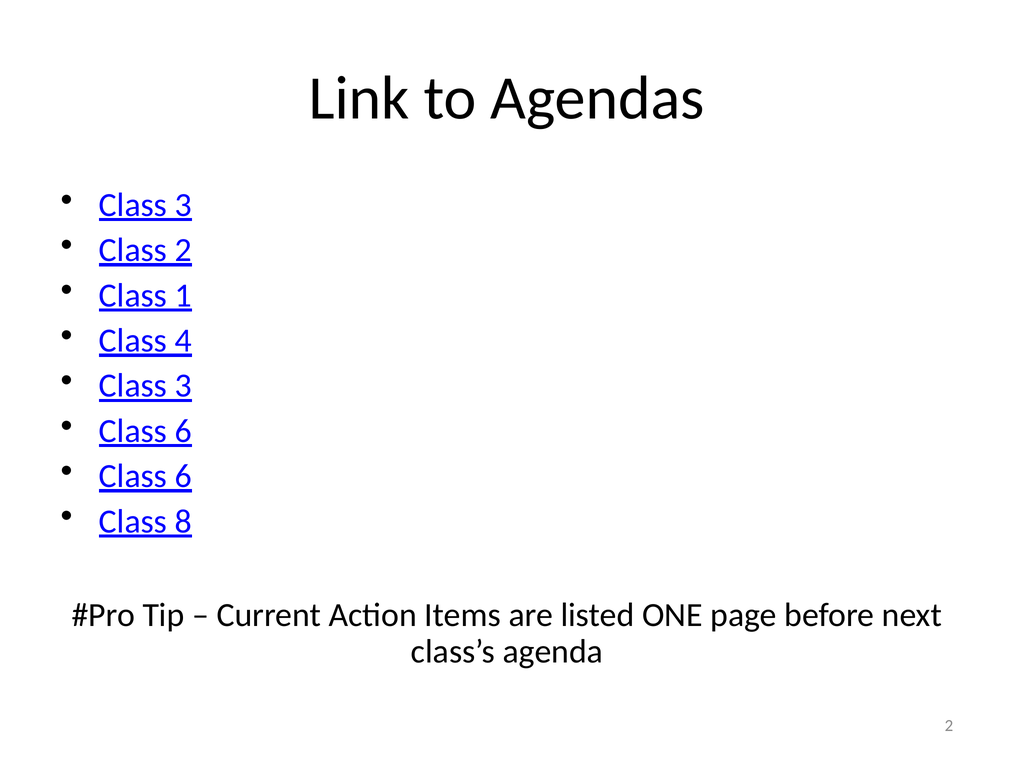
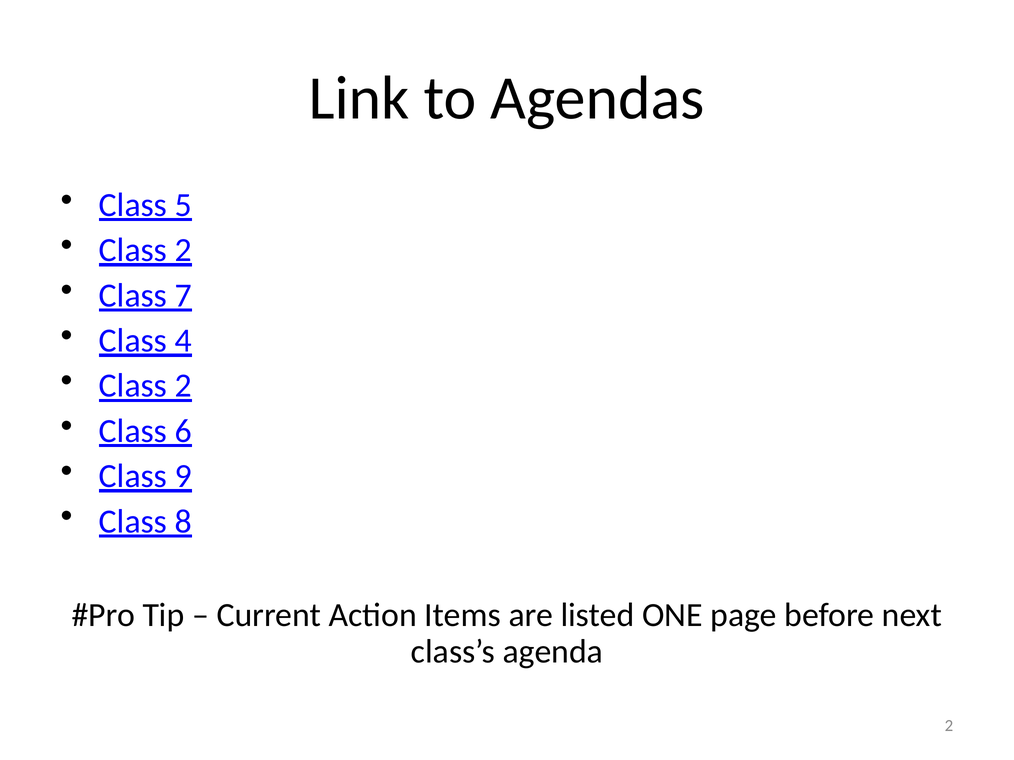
3: 3 -> 5 (183, 205)
1: 1 -> 7 (183, 296)
3: 3 -> 2 (183, 386)
6: 6 -> 9 (183, 477)
